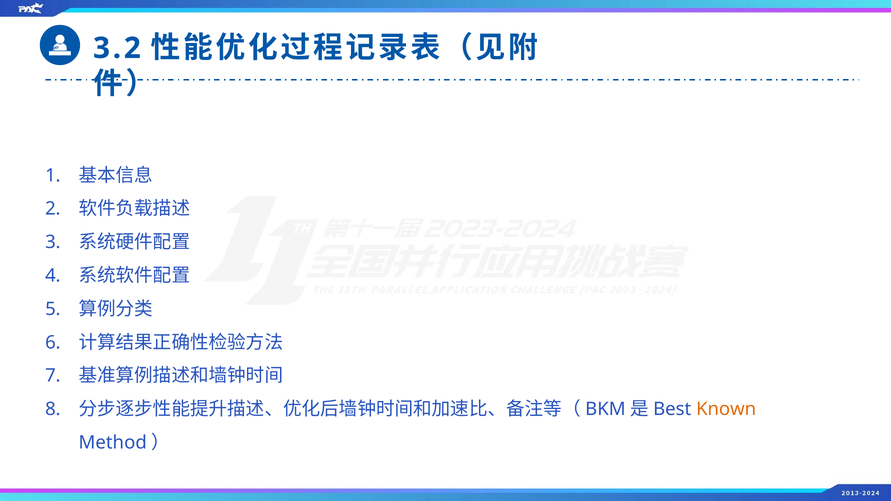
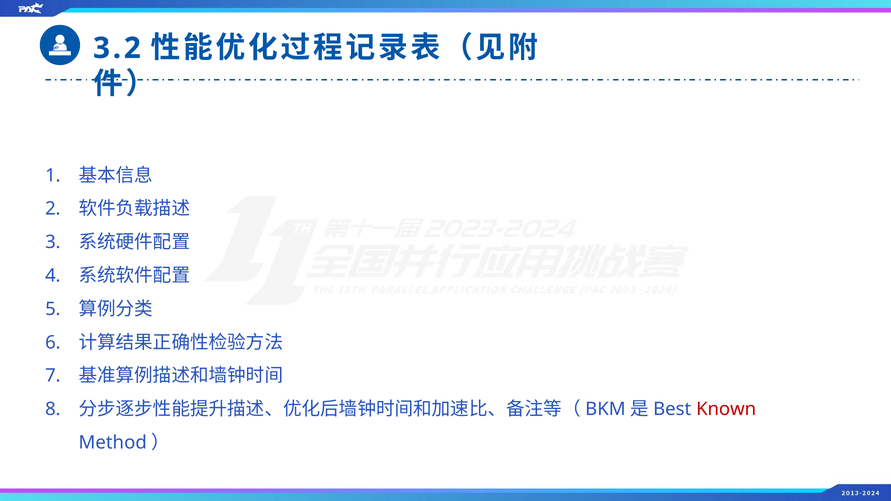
Known colour: orange -> red (726, 409)
